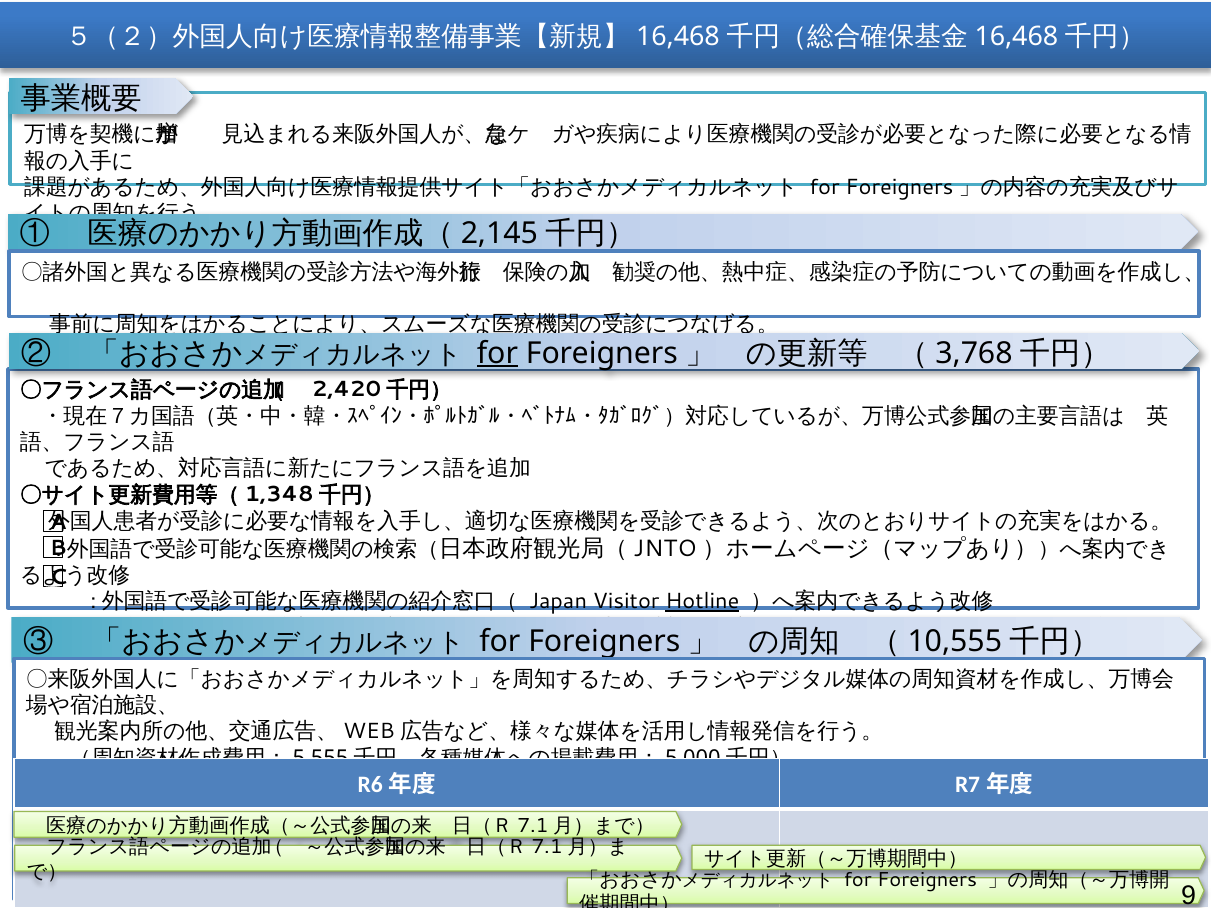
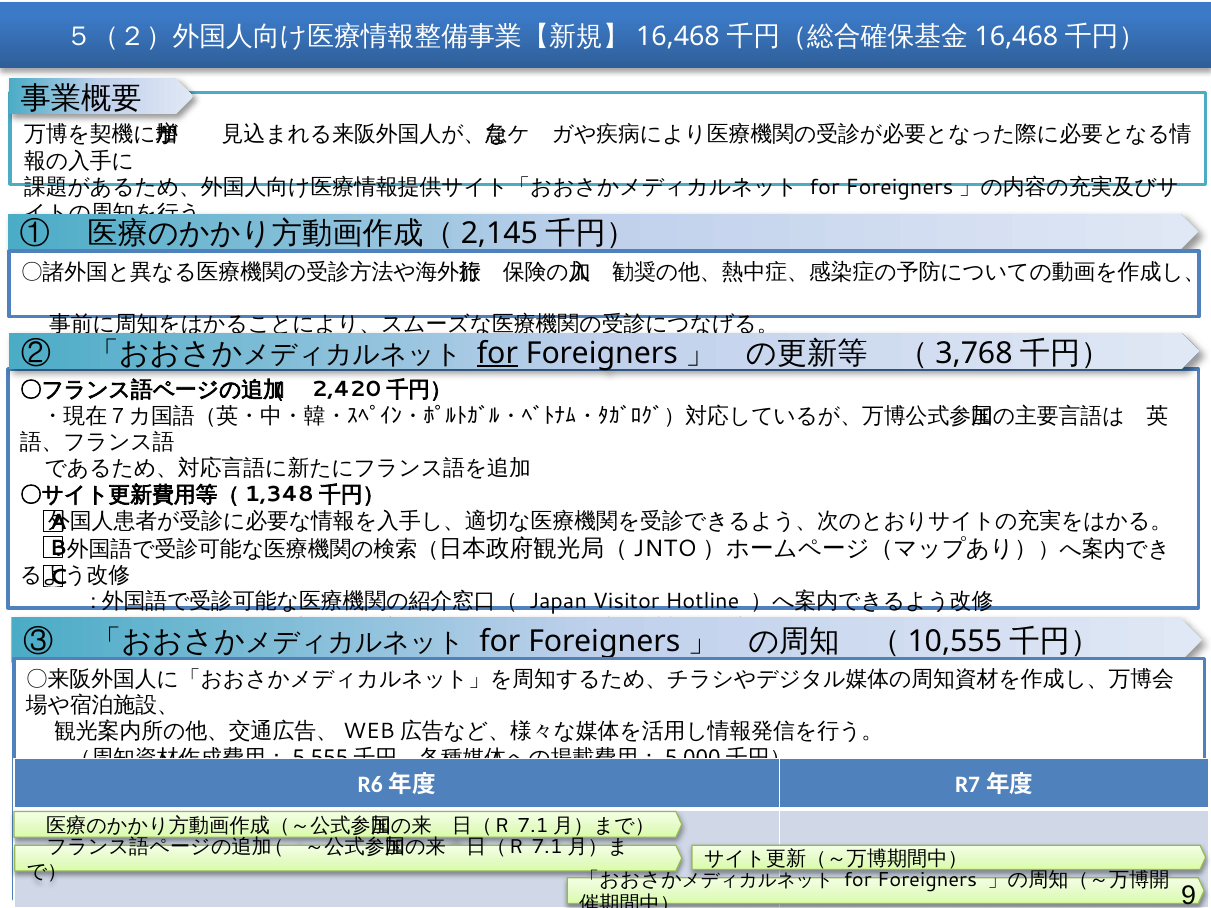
Hotline underline: present -> none (702, 602)
